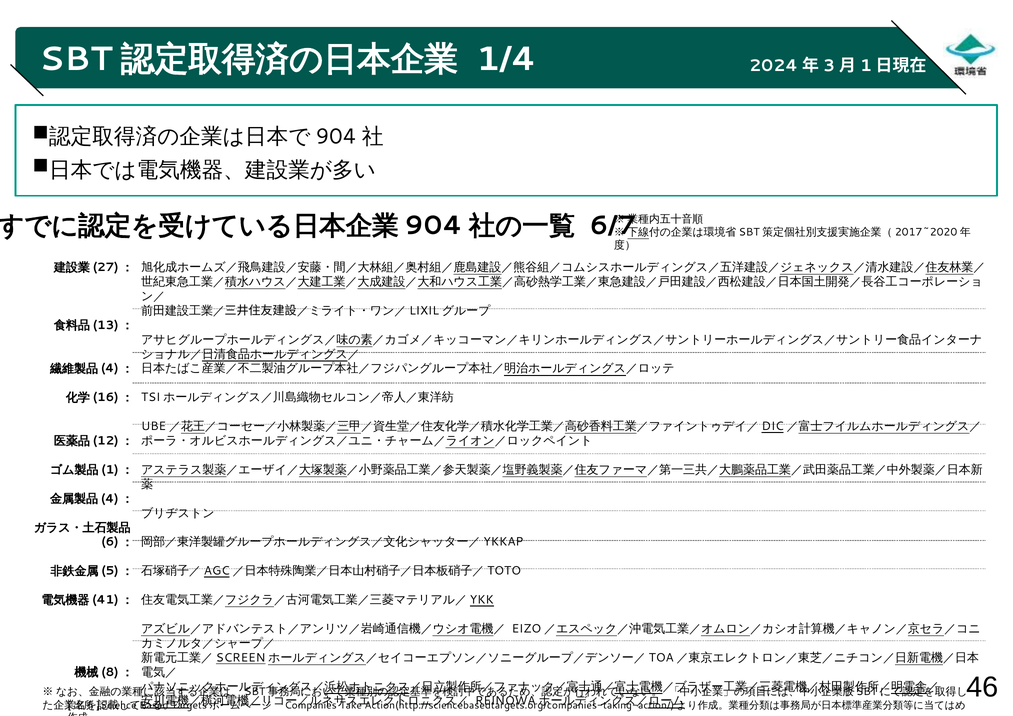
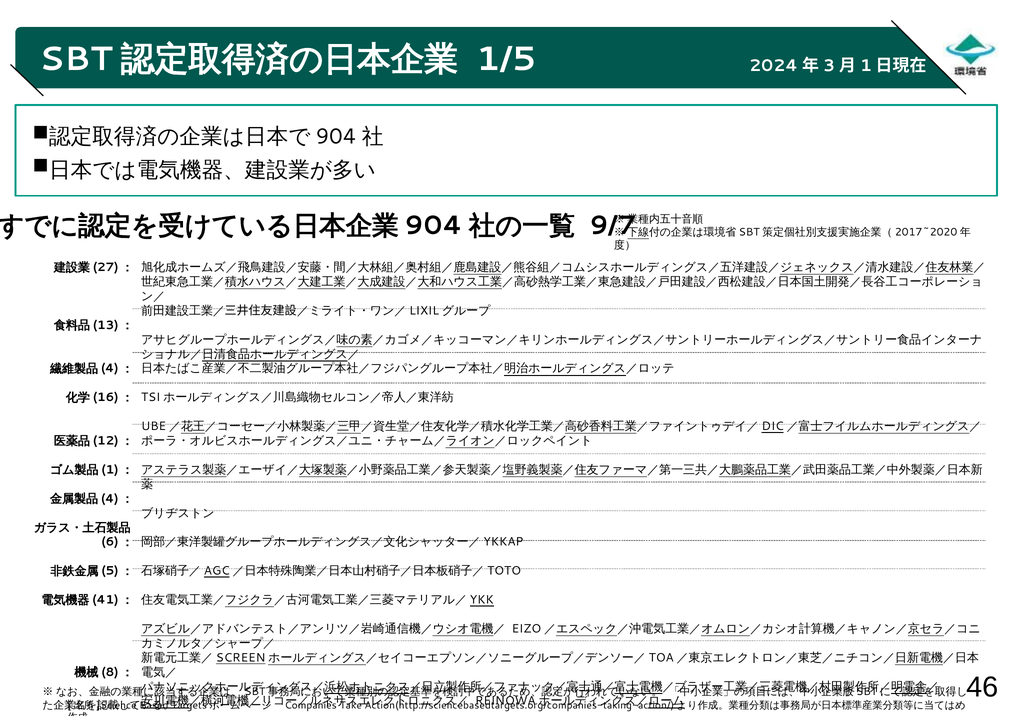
1/4: 1/4 -> 1/5 (506, 59)
6/7: 6/7 -> 9/7 (613, 226)
